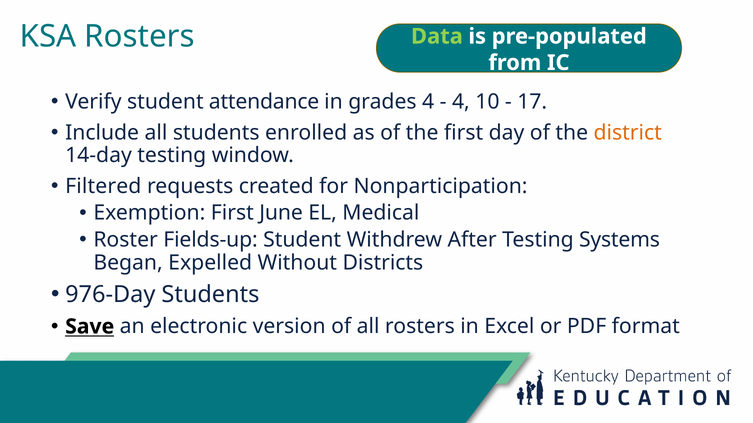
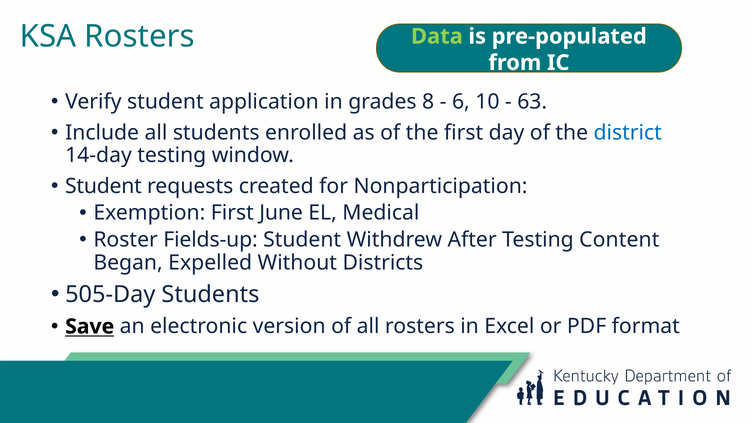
attendance: attendance -> application (264, 102)
grades 4: 4 -> 8 (428, 102)
4: 4 -> 6 (461, 102)
17: 17 -> 63 (532, 102)
district colour: orange -> blue (628, 133)
Filtered: Filtered -> Student (103, 186)
Systems: Systems -> Content (619, 240)
976-Day: 976-Day -> 505-Day (110, 295)
